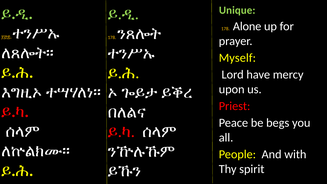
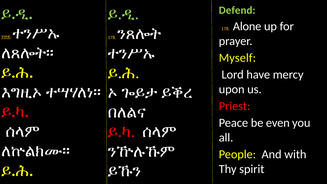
Unique: Unique -> Defend (237, 10)
begs: begs -> even (278, 123)
